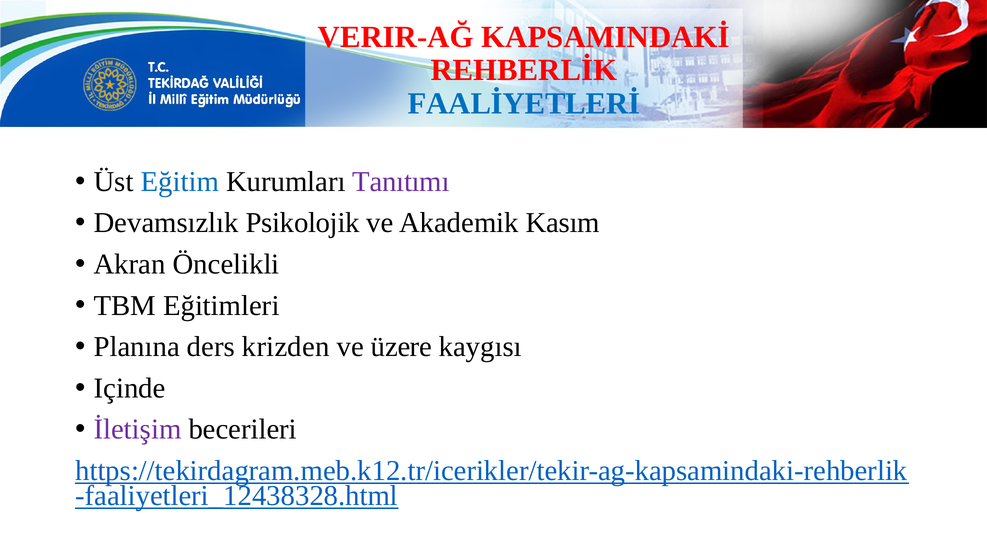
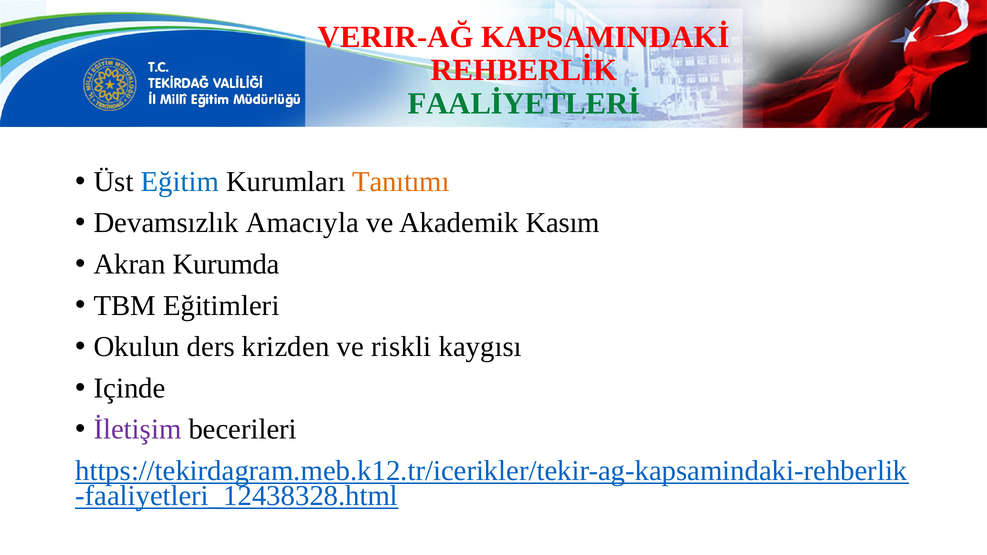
FAALİYETLERİ colour: blue -> green (524, 104)
Tanıtımı colour: purple -> orange (401, 182)
Psikolojik: Psikolojik -> Amacıyla (302, 223)
Öncelikli: Öncelikli -> Kurumda (226, 264)
Planına: Planına -> Okulun (137, 347)
üzere: üzere -> riskli (401, 347)
